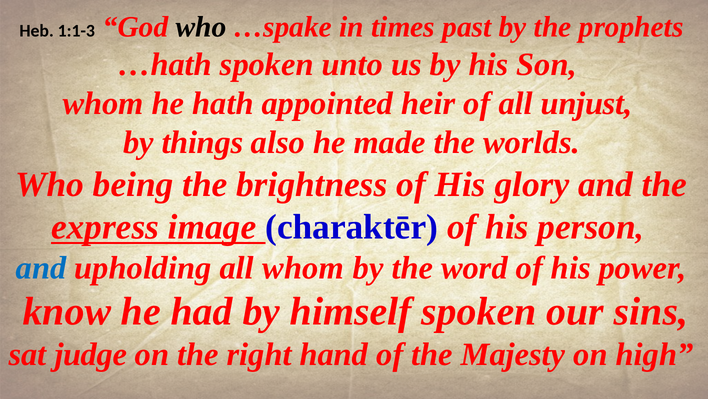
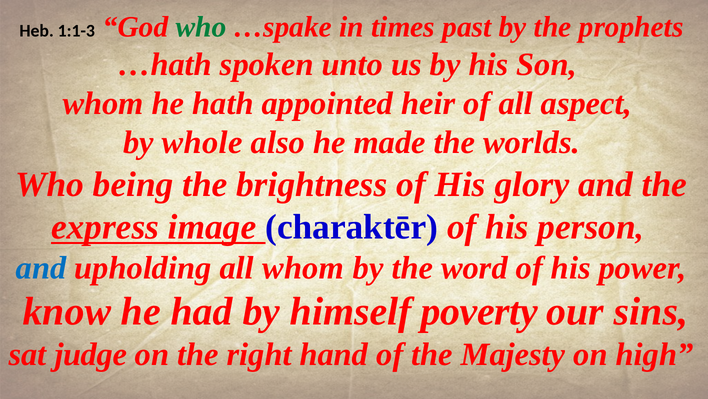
who colour: black -> green (201, 27)
unjust: unjust -> aspect (586, 103)
things: things -> whole (202, 142)
himself spoken: spoken -> poverty (479, 311)
